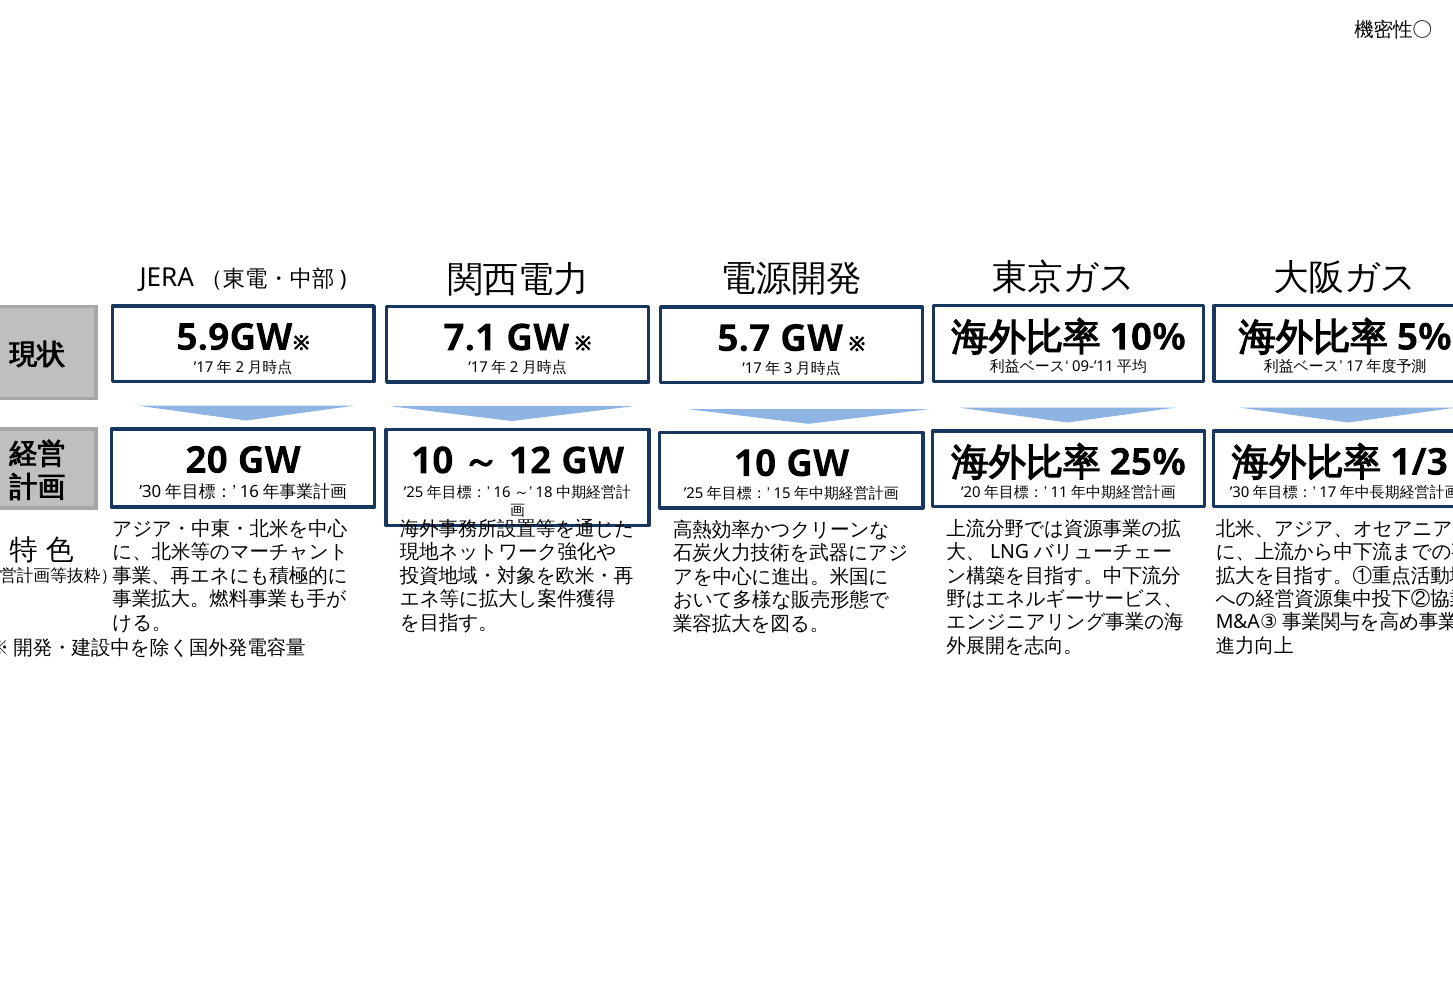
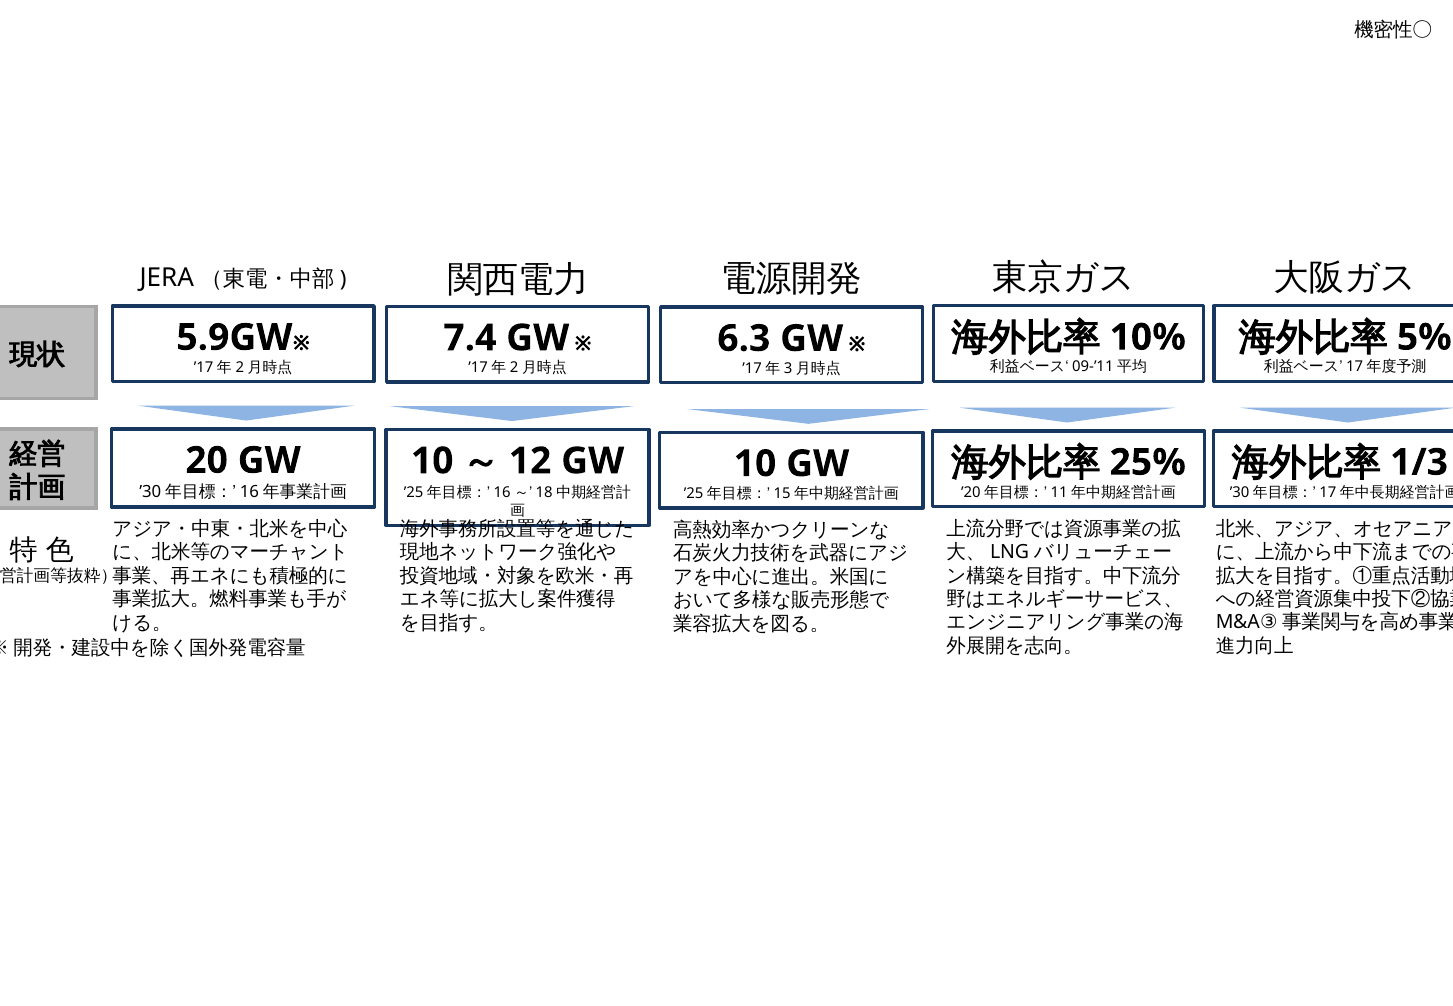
7.1: 7.1 -> 7.4 (470, 338)
5.7: 5.7 -> 6.3 (744, 339)
